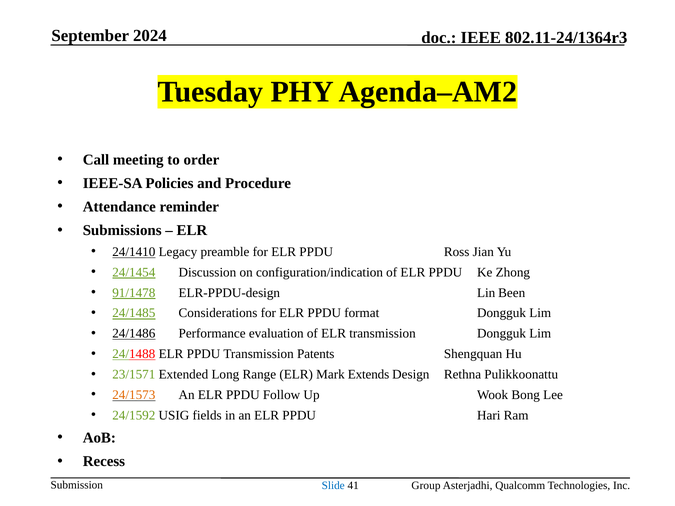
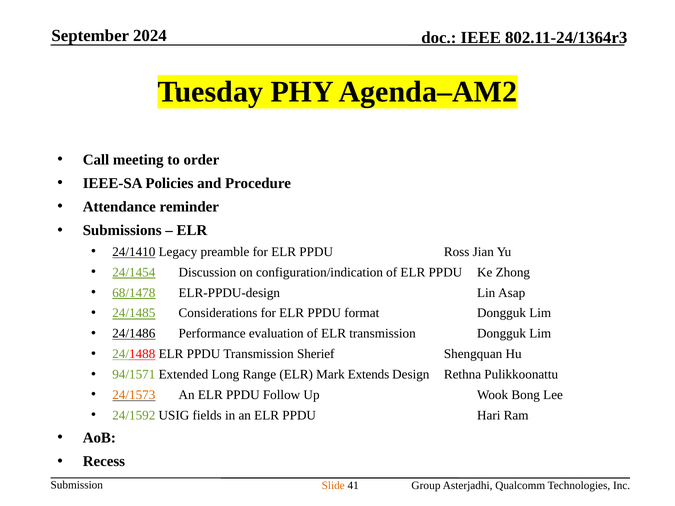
91/1478: 91/1478 -> 68/1478 (134, 293)
Been: Been -> Asap (512, 293)
Patents: Patents -> Sherief (316, 354)
23/1571: 23/1571 -> 94/1571 (134, 375)
Slide colour: blue -> orange (333, 486)
